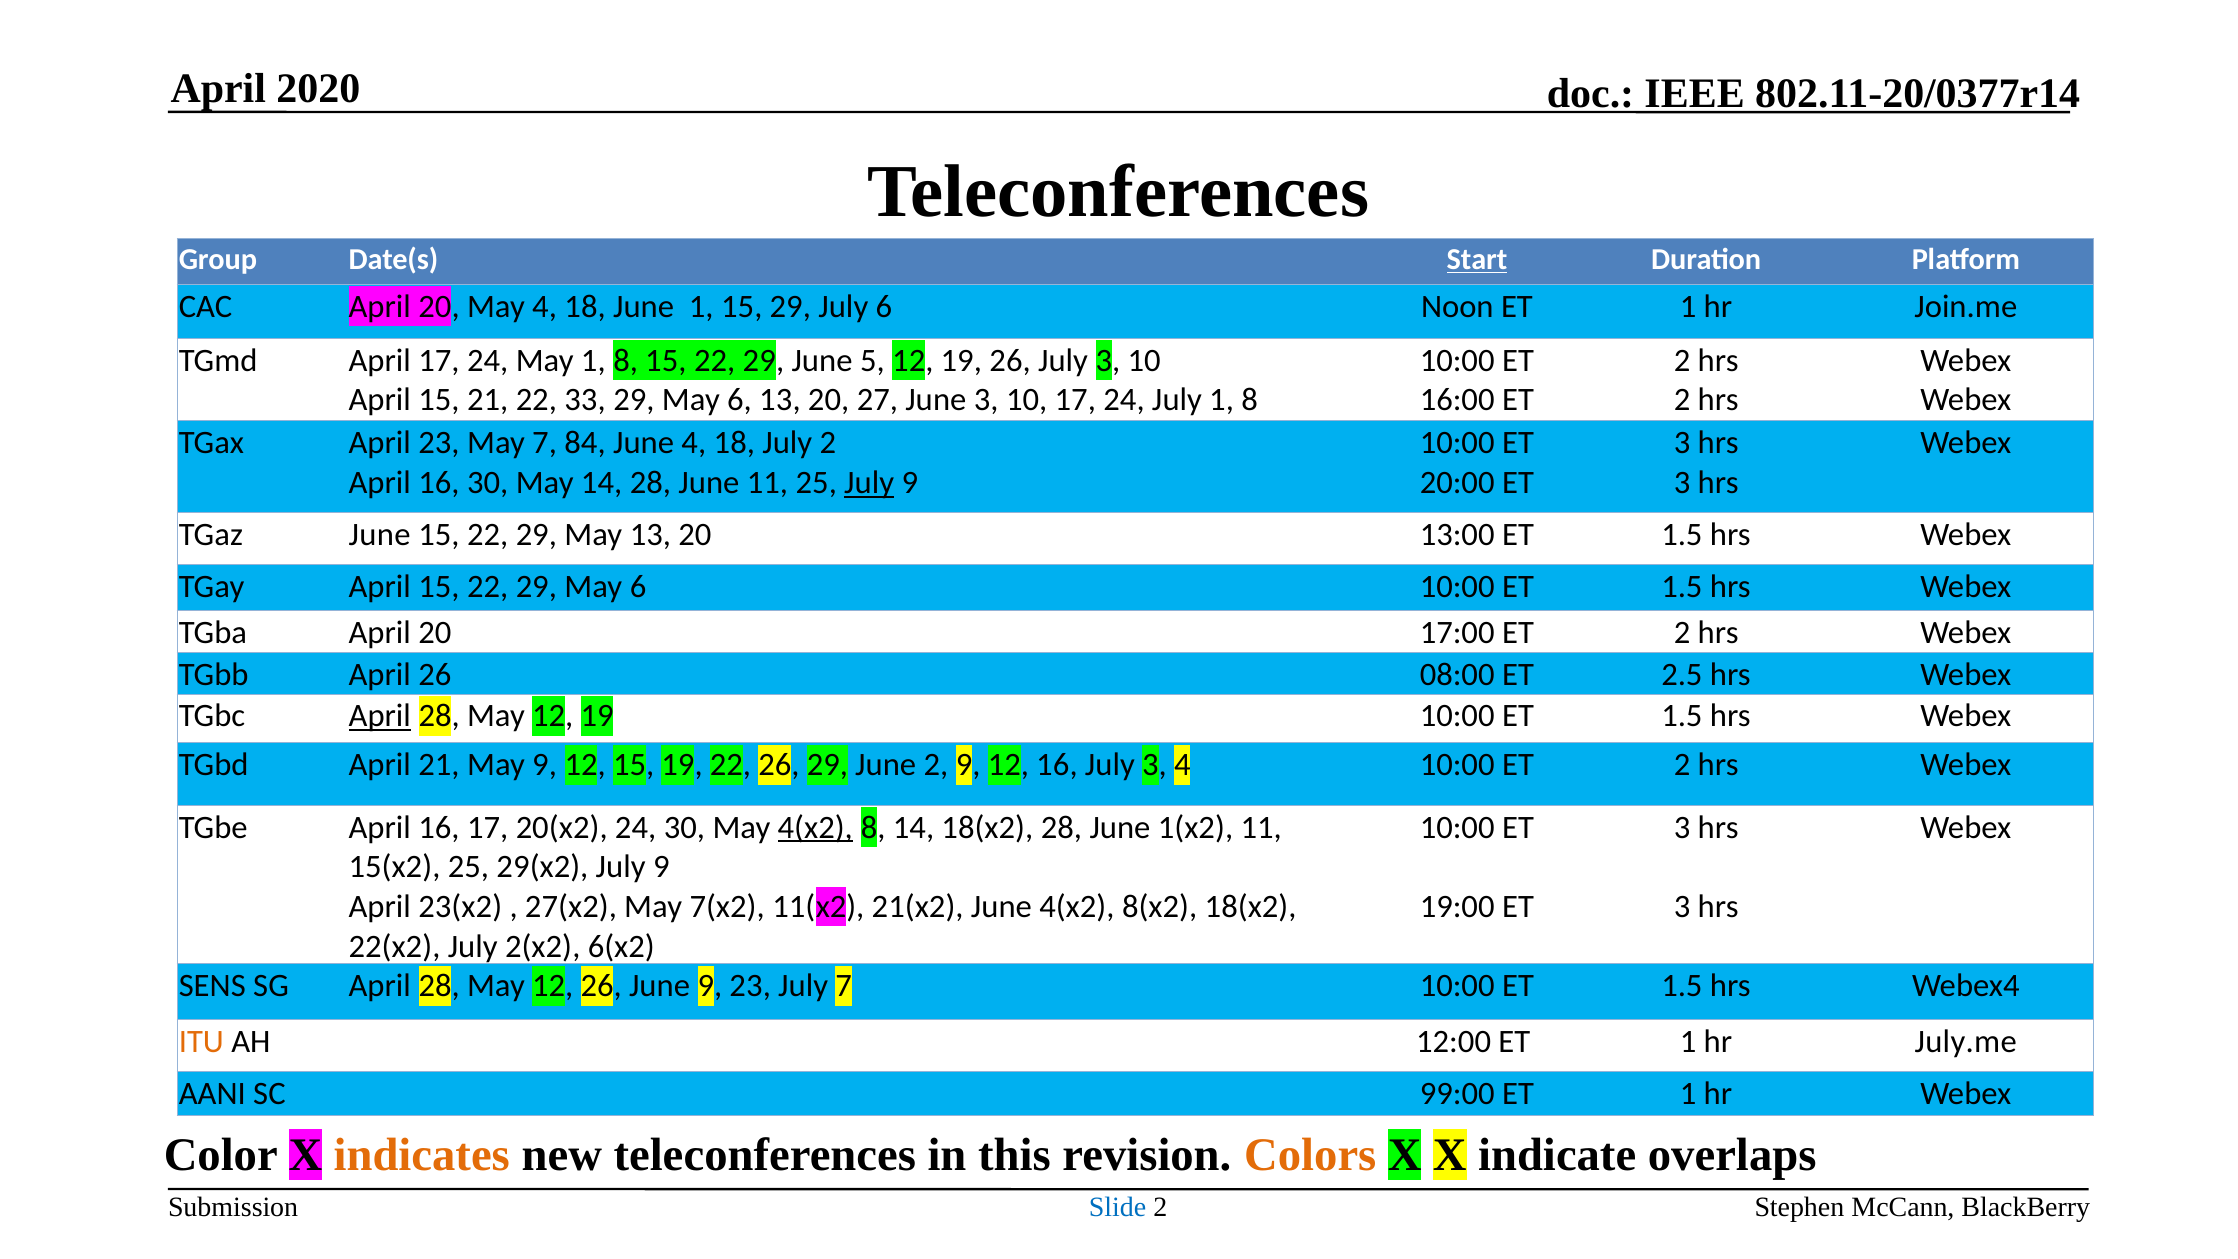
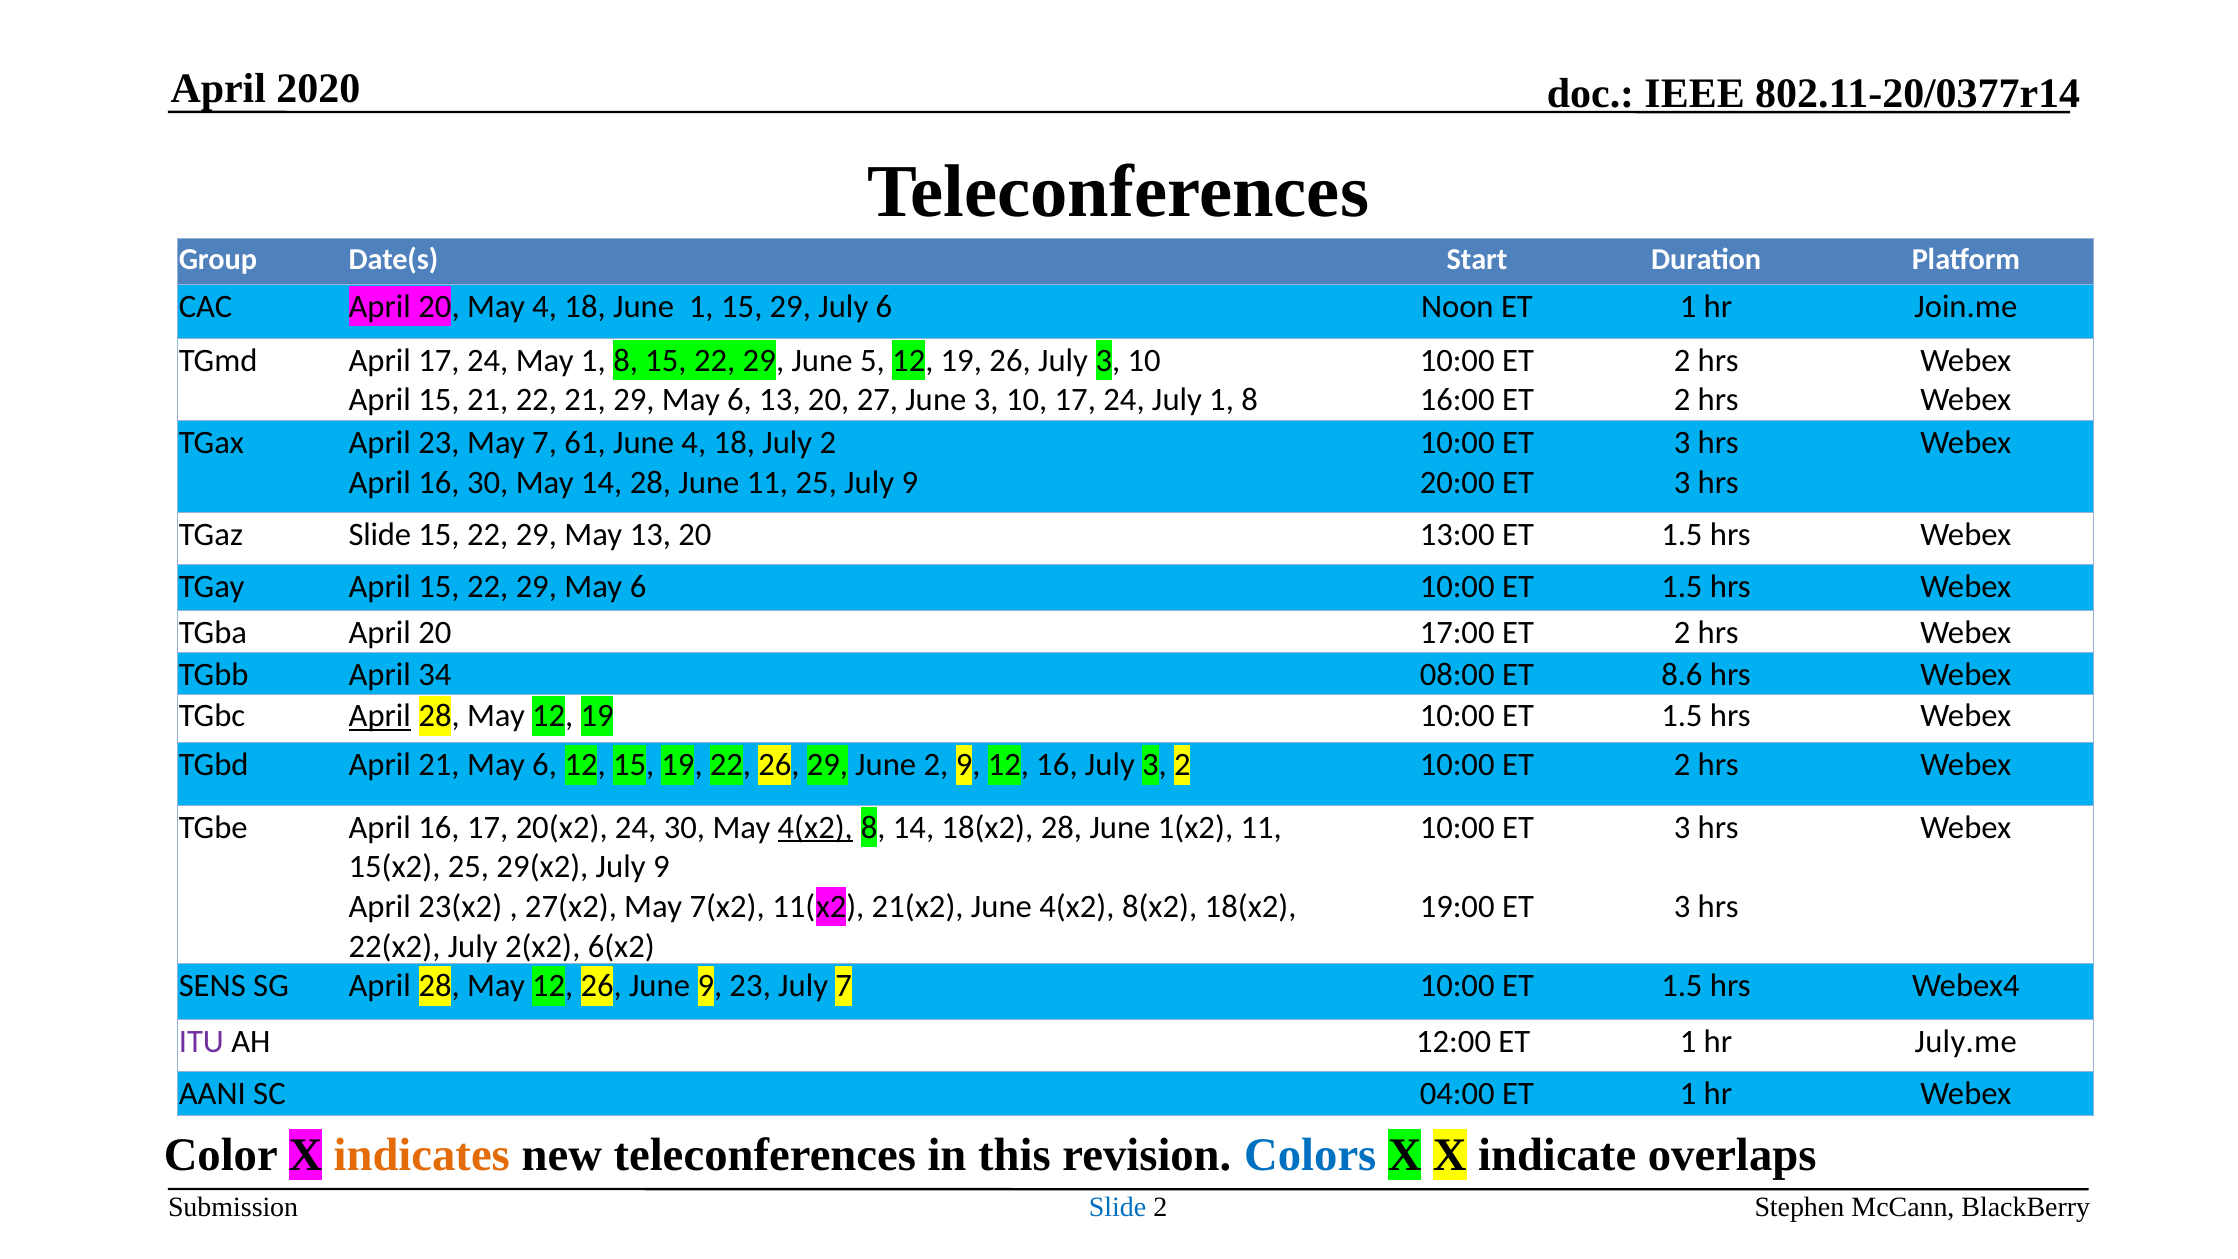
Start underline: present -> none (1477, 259)
22 33: 33 -> 21 (585, 400)
84: 84 -> 61 (585, 443)
July underline: present -> none (869, 482)
TGaz June: June -> Slide (380, 534)
April 26: 26 -> 34 (435, 674)
2.5: 2.5 -> 8.6 (1682, 674)
21 May 9: 9 -> 6 (545, 765)
3 4: 4 -> 2 (1182, 765)
ITU colour: orange -> purple (201, 1042)
99:00: 99:00 -> 04:00 (1457, 1094)
Colors colour: orange -> blue (1310, 1155)
